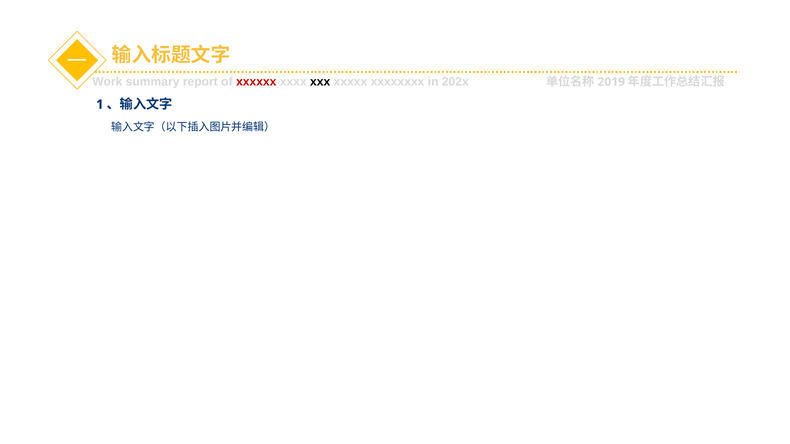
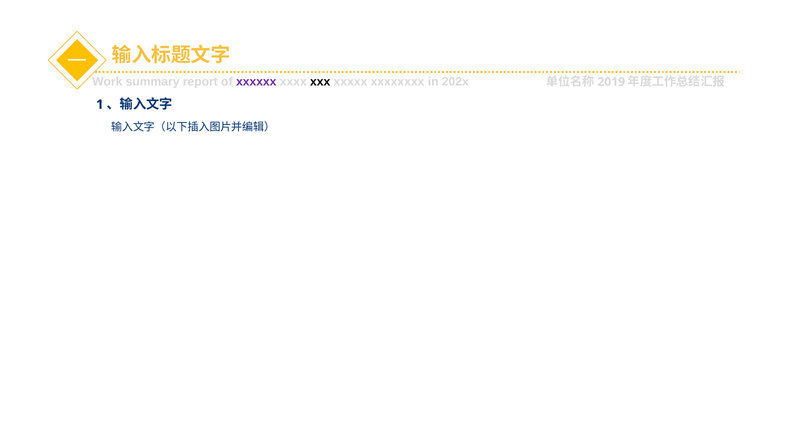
xxxxxx colour: red -> purple (256, 82)
